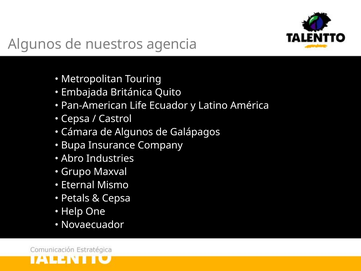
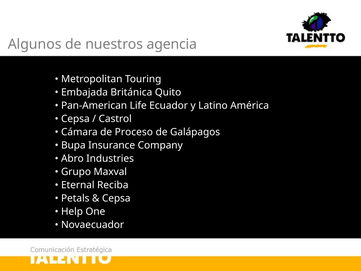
de Algunos: Algunos -> Proceso (134, 132)
Mismo: Mismo -> Reciba (113, 185)
